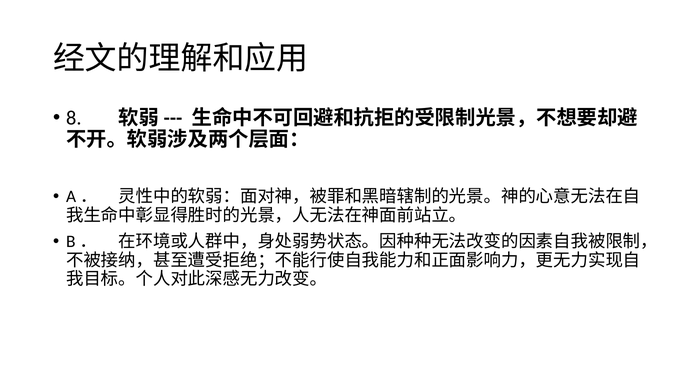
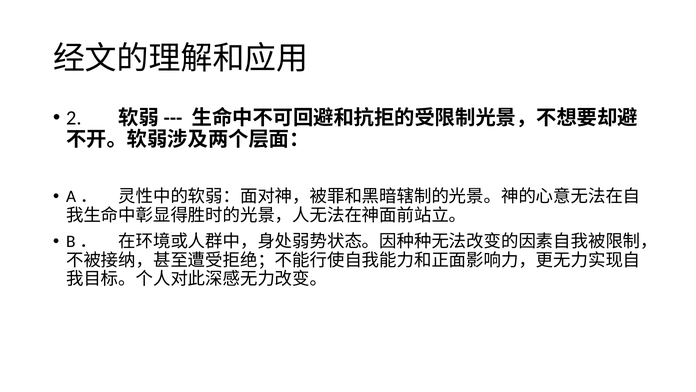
8: 8 -> 2 (74, 118)
